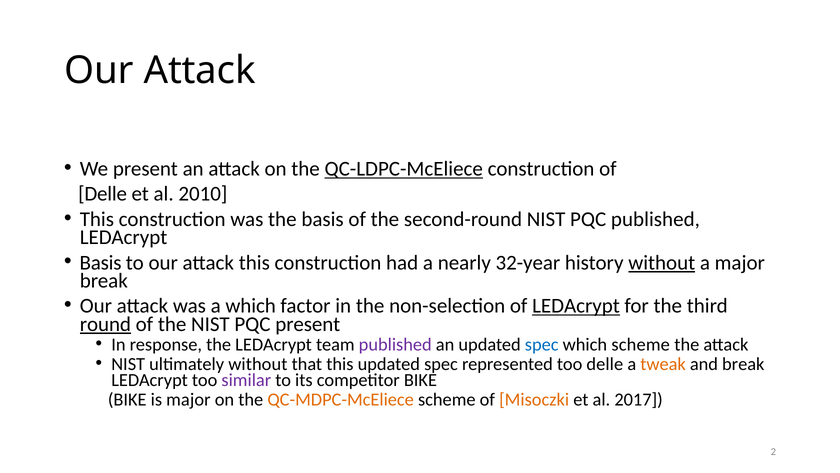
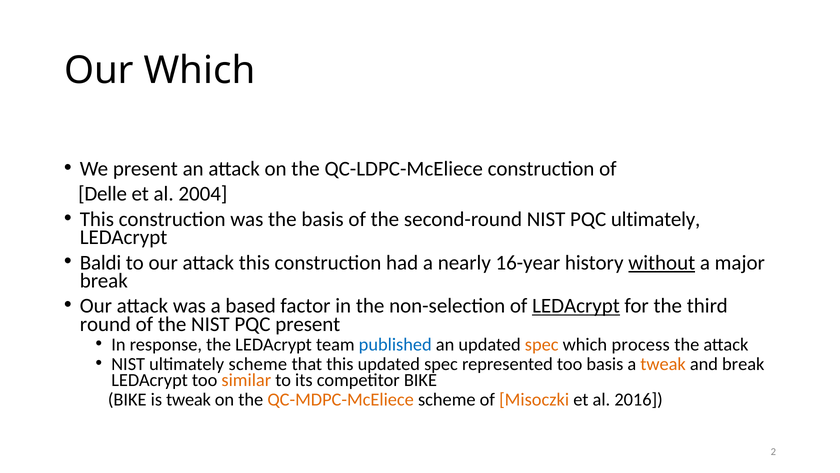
Attack: Attack -> Which (200, 71)
QC-LDPC-McEliece underline: present -> none (404, 169)
2010: 2010 -> 2004 (203, 194)
PQC published: published -> ultimately (656, 219)
Basis: Basis -> Baldi (101, 262)
32-year: 32-year -> 16-year (528, 262)
a which: which -> based (251, 306)
round underline: present -> none (105, 324)
published colour: purple -> blue (395, 344)
spec colour: blue -> orange (542, 344)
which scheme: scheme -> process (641, 344)
ultimately without: without -> scheme (258, 364)
too delle: delle -> basis (605, 364)
similar colour: purple -> orange (246, 380)
is major: major -> tweak (189, 399)
2017: 2017 -> 2016 (639, 399)
